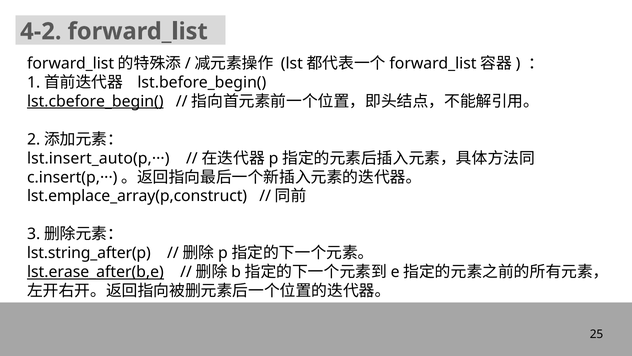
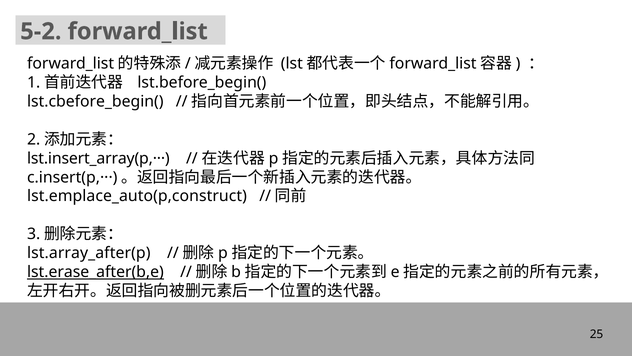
4-2: 4-2 -> 5-2 (41, 31)
lst.cbefore_begin( underline: present -> none (95, 101)
lst.insert_auto(p,···: lst.insert_auto(p,··· -> lst.insert_array(p,··· (98, 158)
lst.emplace_array(p,construct: lst.emplace_array(p,construct -> lst.emplace_auto(p,construct (137, 196)
lst.string_after(p: lst.string_after(p -> lst.array_after(p (89, 253)
